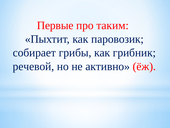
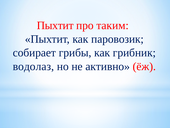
Первые: Первые -> Пыхтит (55, 25)
речевой: речевой -> водолаз (33, 66)
